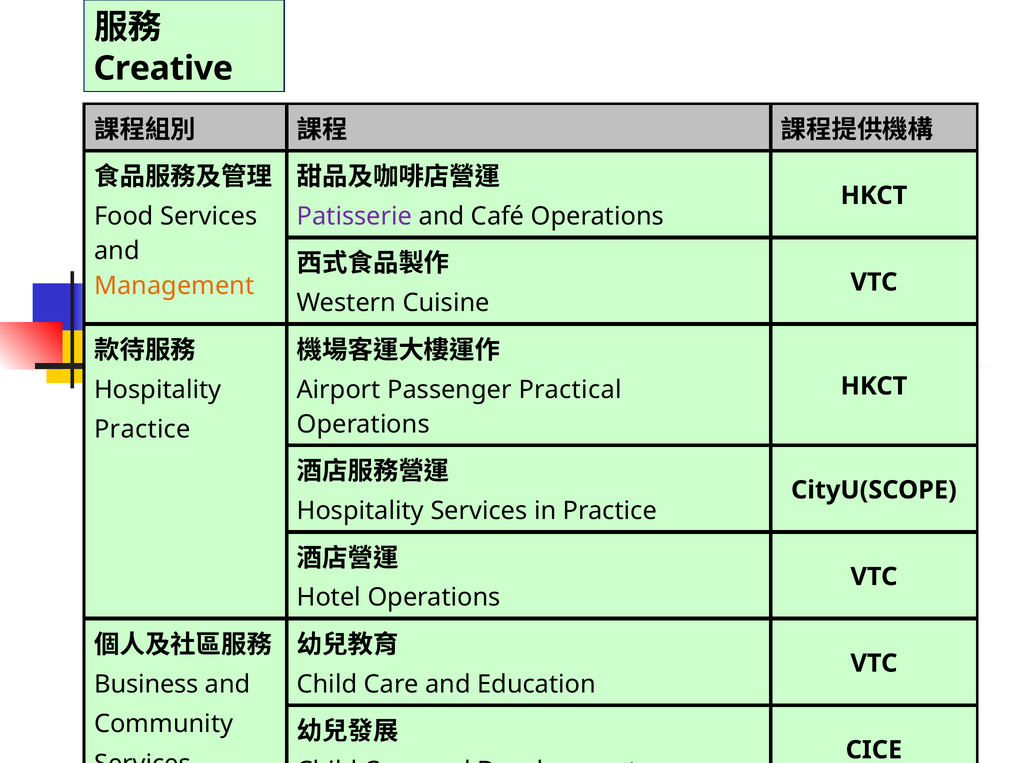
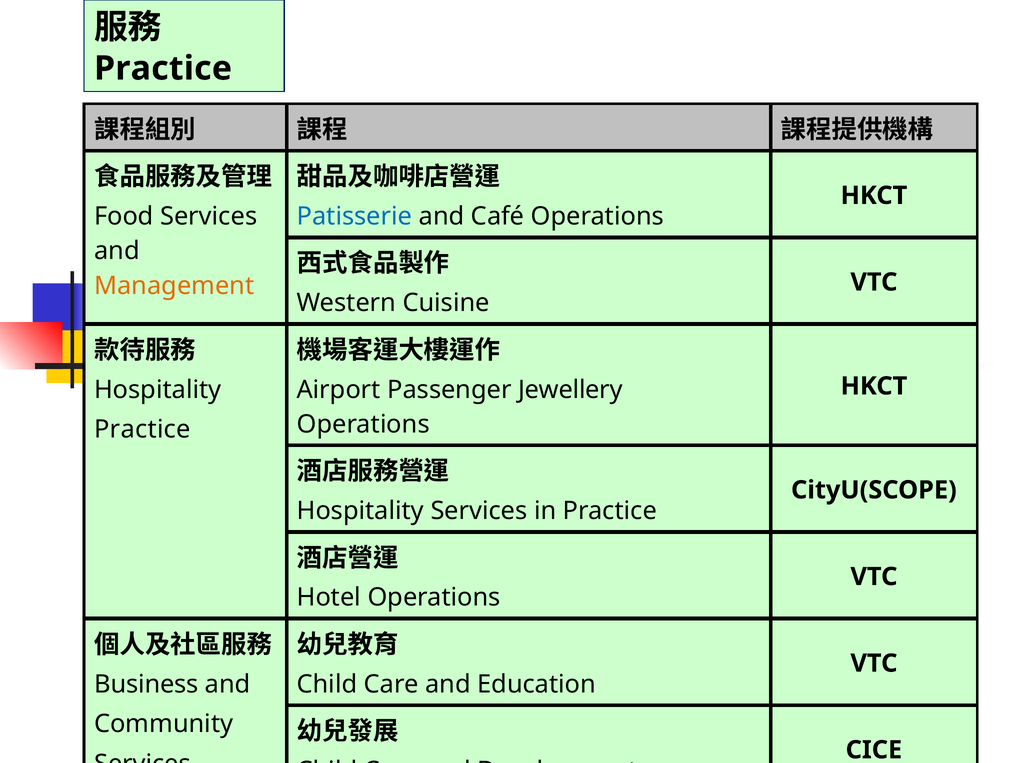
Creative: Creative -> Practice (163, 68)
Patisserie colour: purple -> blue (354, 216)
Practical: Practical -> Jewellery (570, 390)
